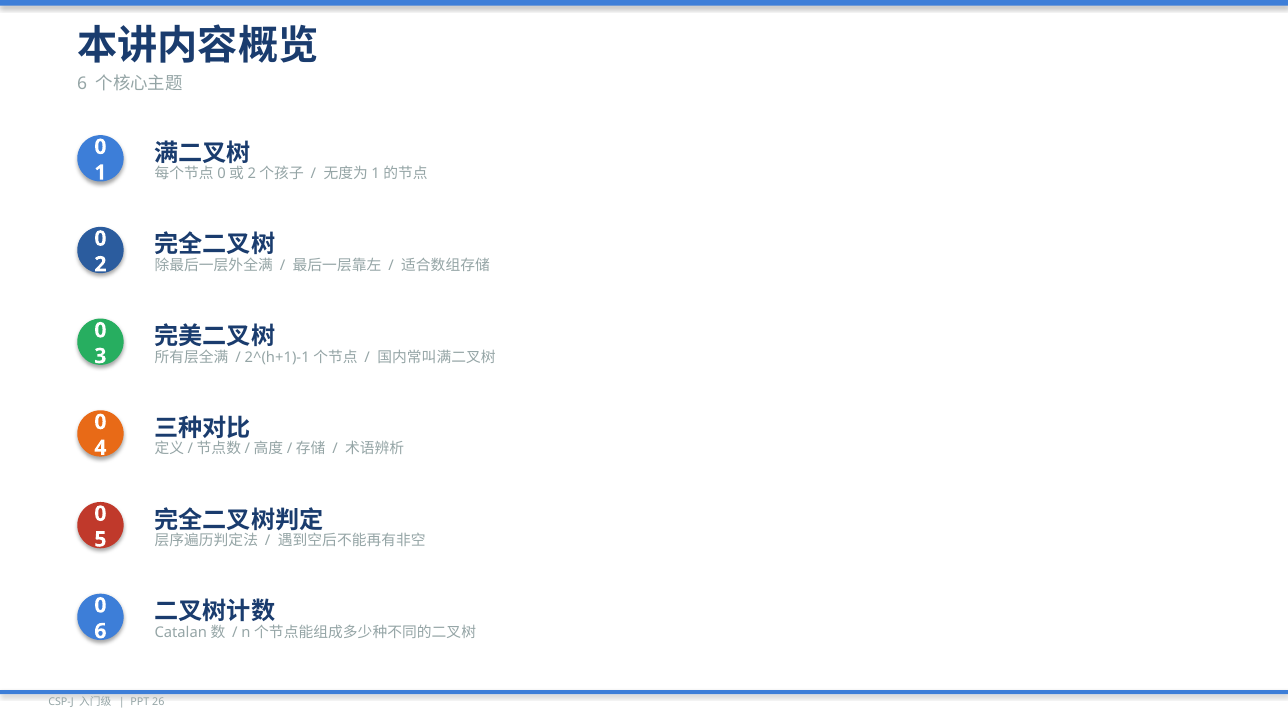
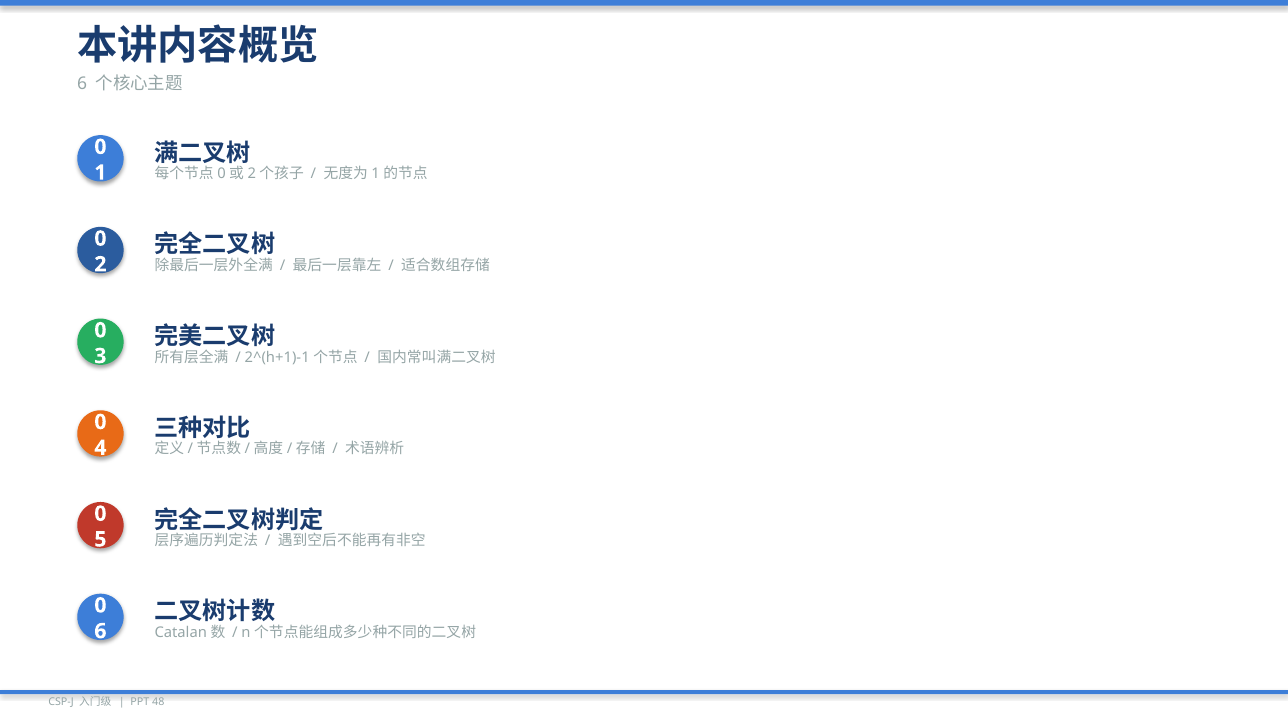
26: 26 -> 48 (158, 703)
